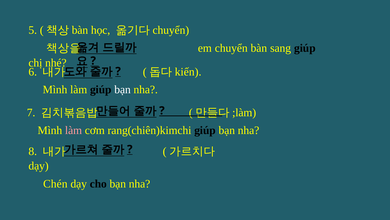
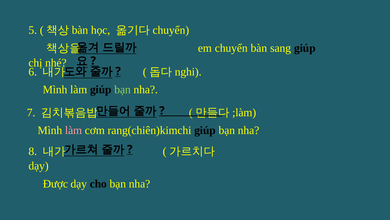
kiến: kiến -> nghi (188, 72)
bạn colour: white -> light green (123, 89)
Chén: Chén -> Được (55, 183)
